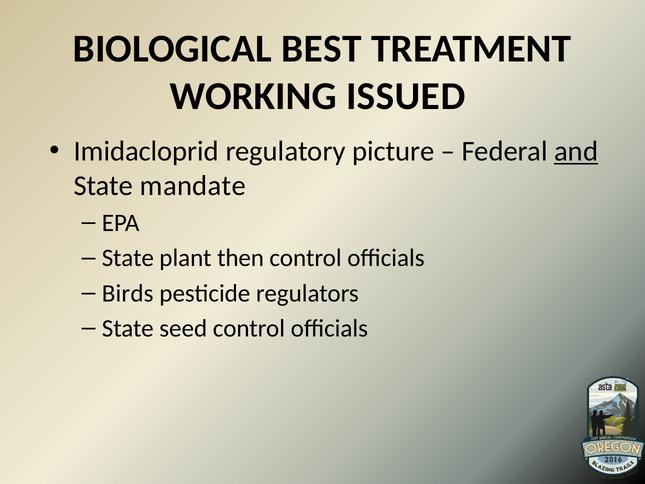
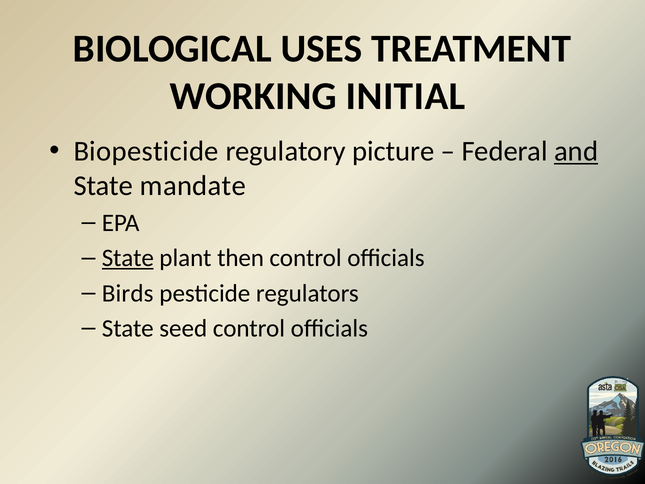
BEST: BEST -> USES (322, 49)
ISSUED: ISSUED -> INITIAL (406, 96)
Imidacloprid: Imidacloprid -> Biopesticide (146, 151)
State underline: none -> present (128, 258)
